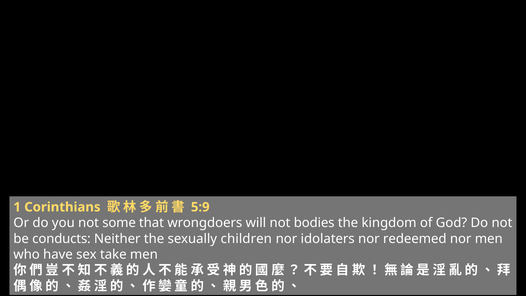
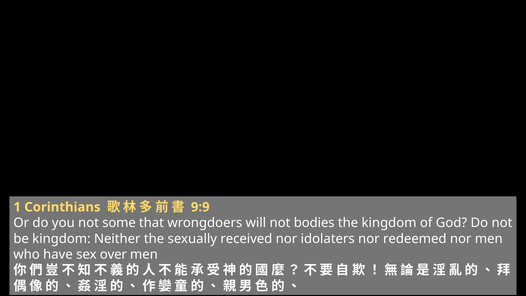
5:9: 5:9 -> 9:9 (200, 207)
be conducts: conducts -> kingdom (61, 239)
children: children -> received (246, 239)
take: take -> over (113, 254)
